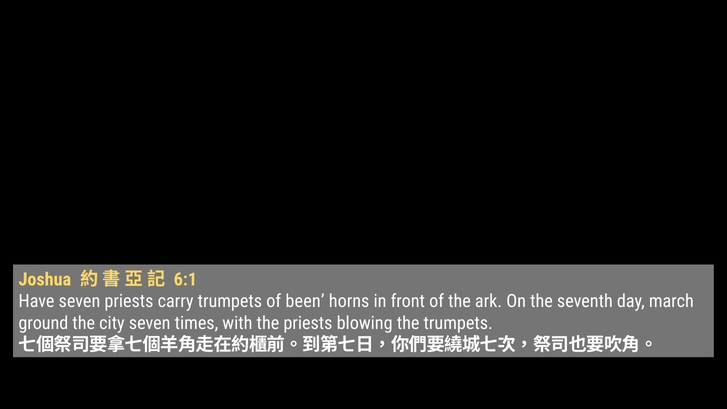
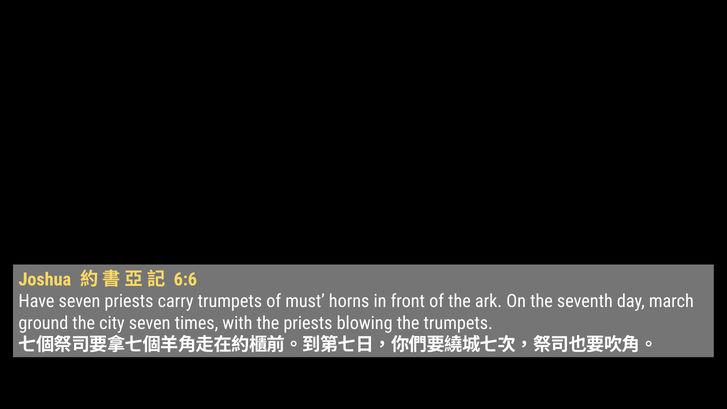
6:1: 6:1 -> 6:6 (185, 279)
been: been -> must (305, 301)
